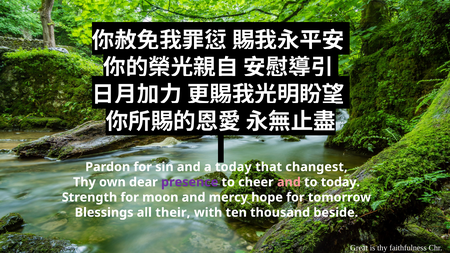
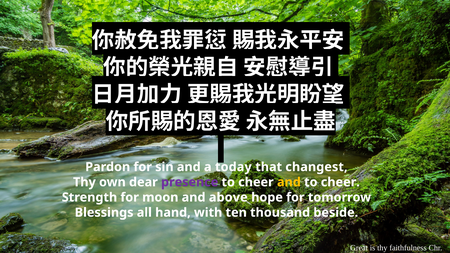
and colour: pink -> yellow (289, 182)
today: today -> cheer (340, 182)
mercy: mercy -> above (228, 197)
their: their -> hand (173, 213)
